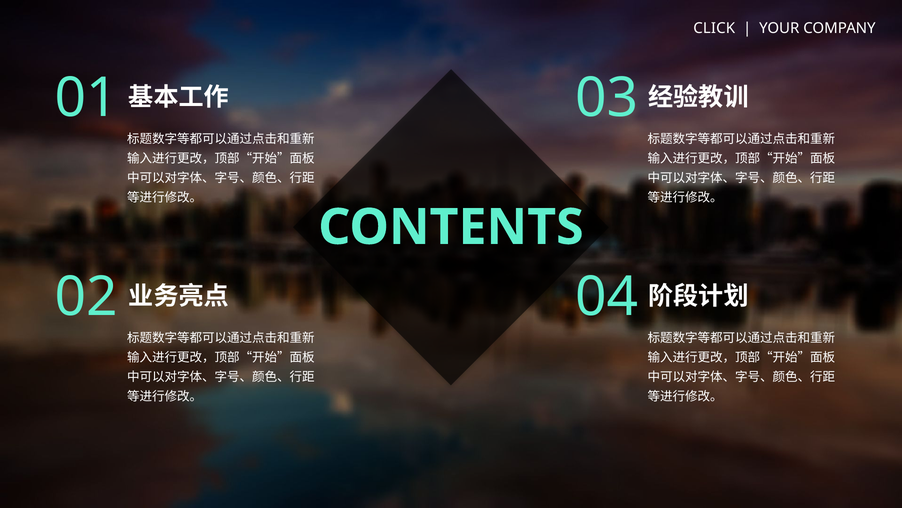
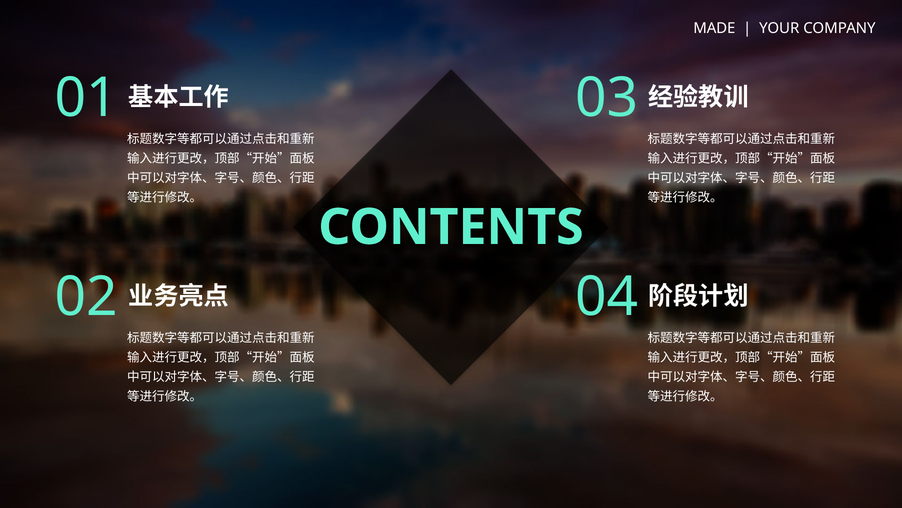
CLICK: CLICK -> MADE (714, 28)
